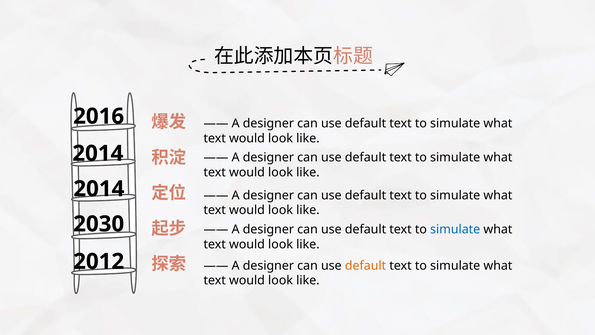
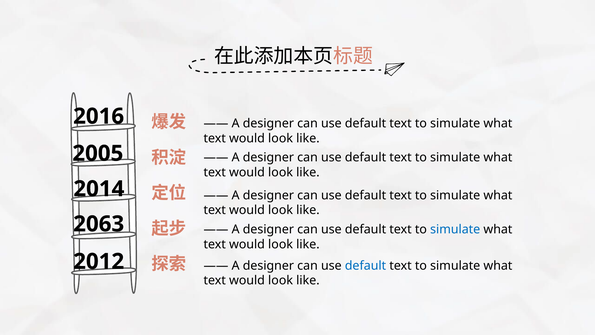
2014: 2014 -> 2005 (98, 153)
2030: 2030 -> 2063 (99, 224)
default colour: orange -> blue (365, 265)
